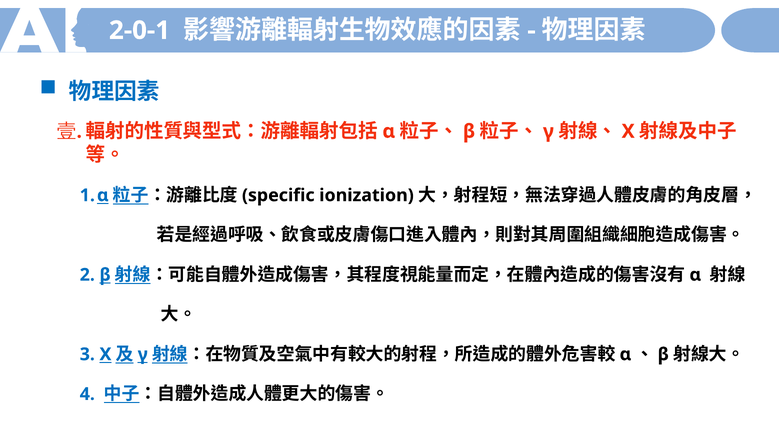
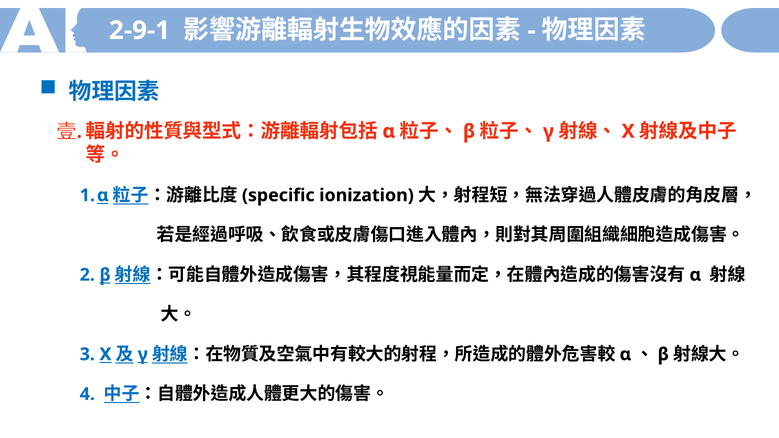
2-0-1: 2-0-1 -> 2-9-1 (140, 30)
